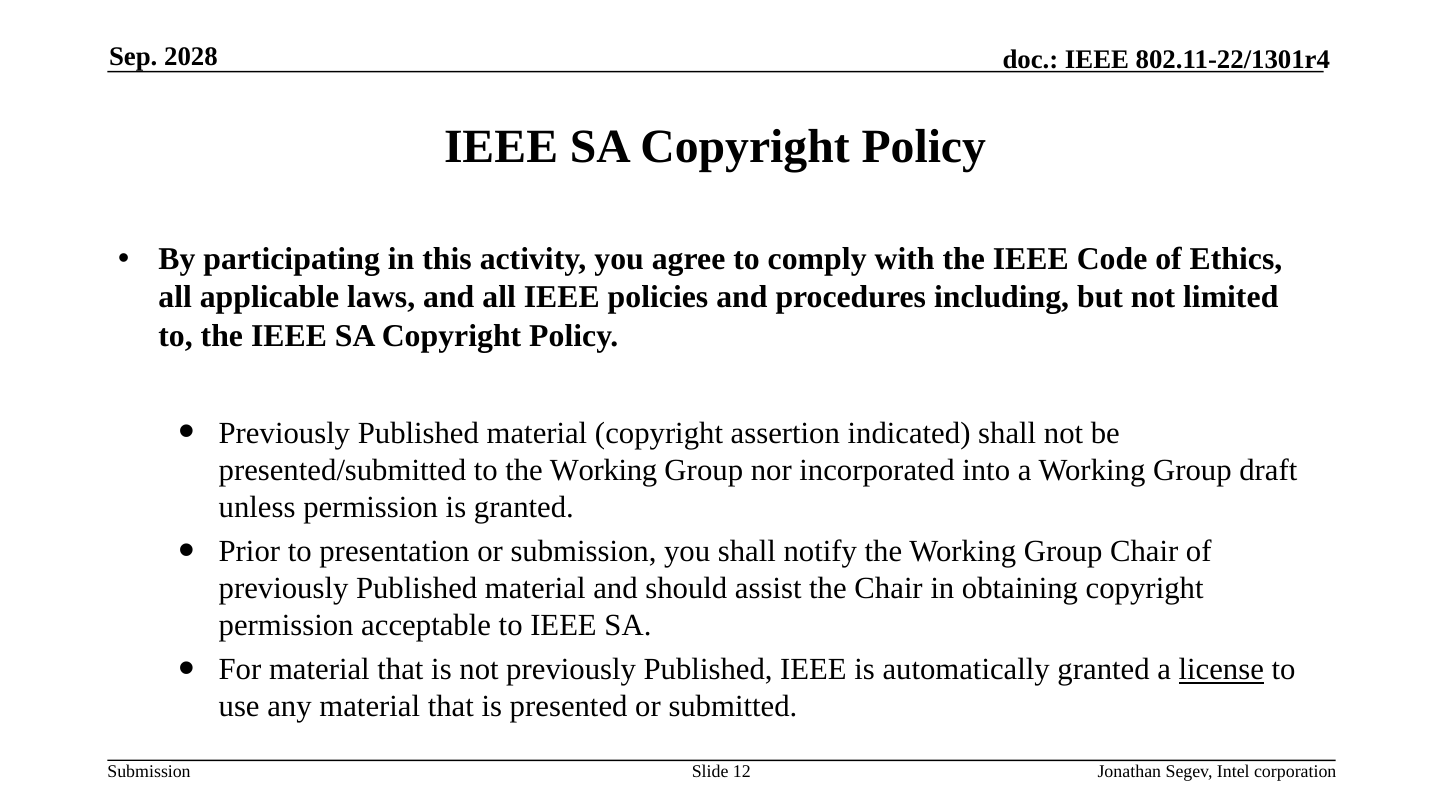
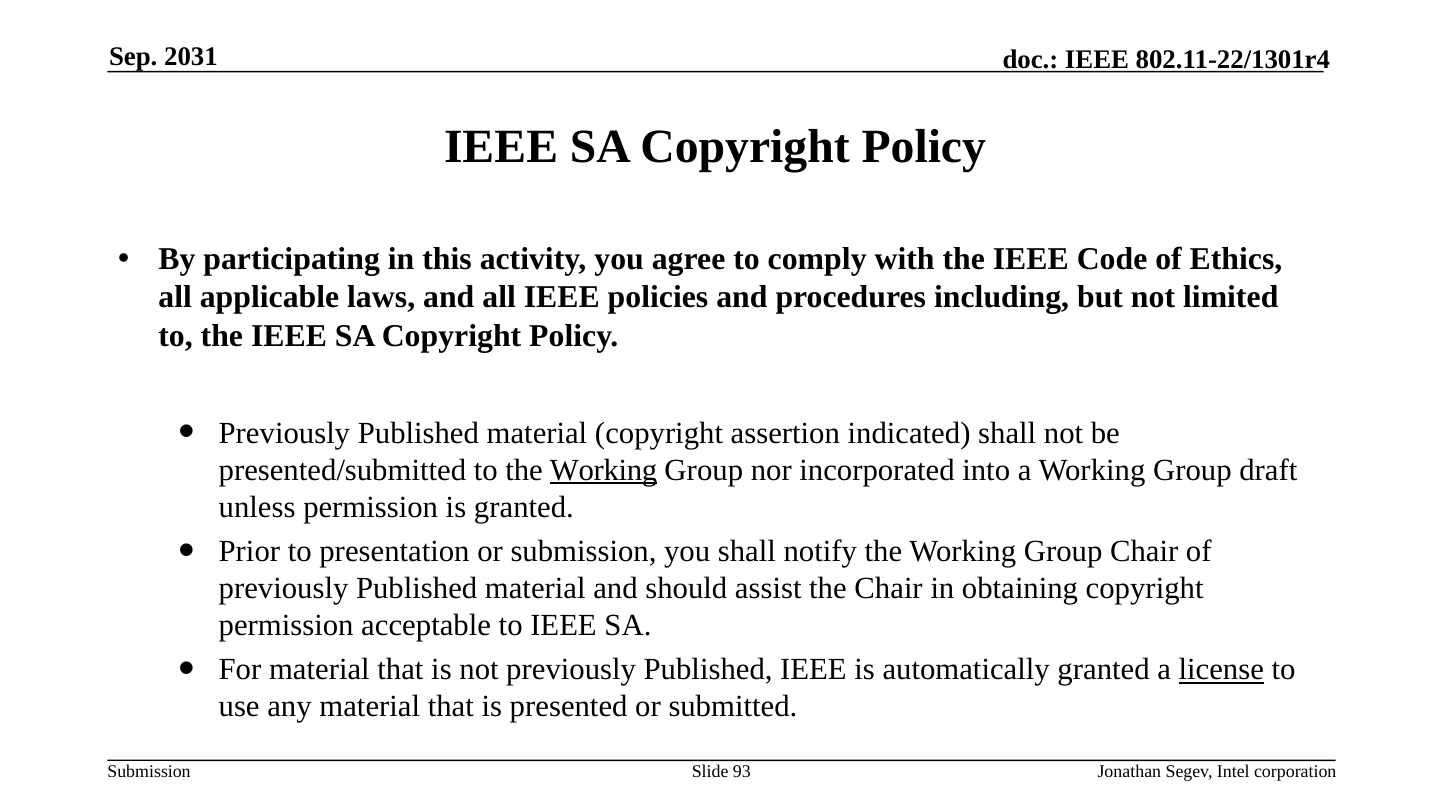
2028: 2028 -> 2031 (191, 57)
Working underline: none -> present (604, 470)
12: 12 -> 93 (742, 772)
